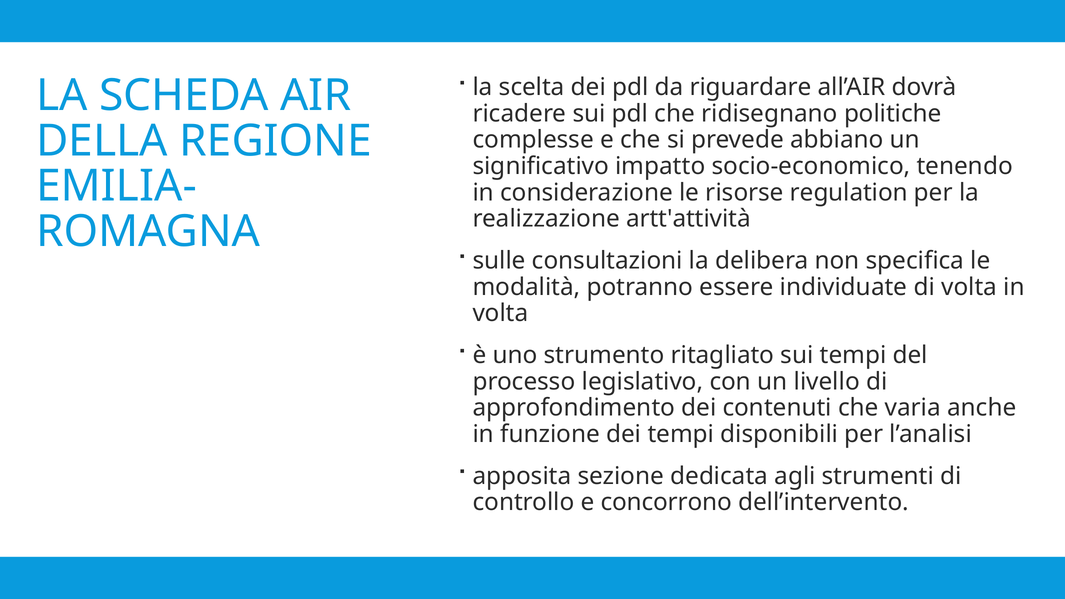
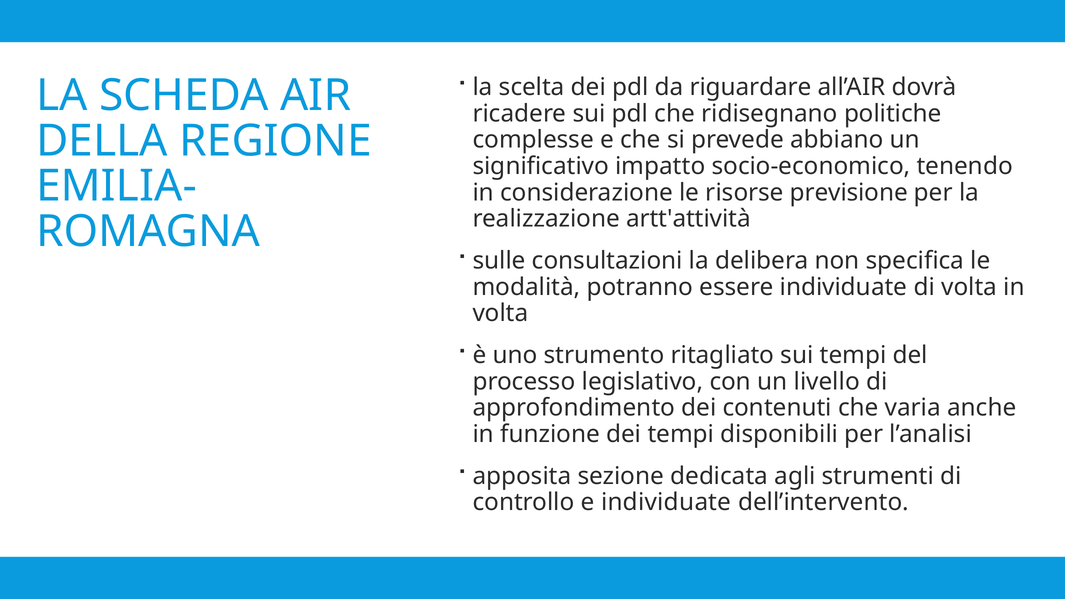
regulation: regulation -> previsione (849, 193)
e concorrono: concorrono -> individuate (666, 502)
